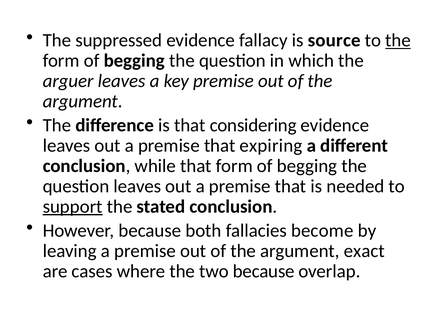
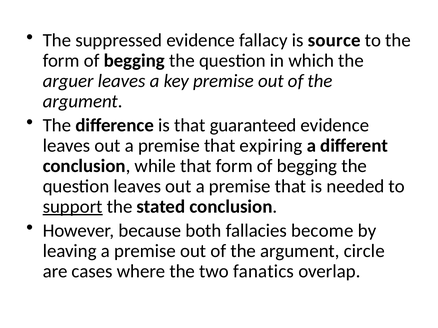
the underline: present -> none (398, 40)
considering: considering -> guaranteed (253, 125)
exact: exact -> circle (364, 251)
two because: because -> fanatics (264, 272)
